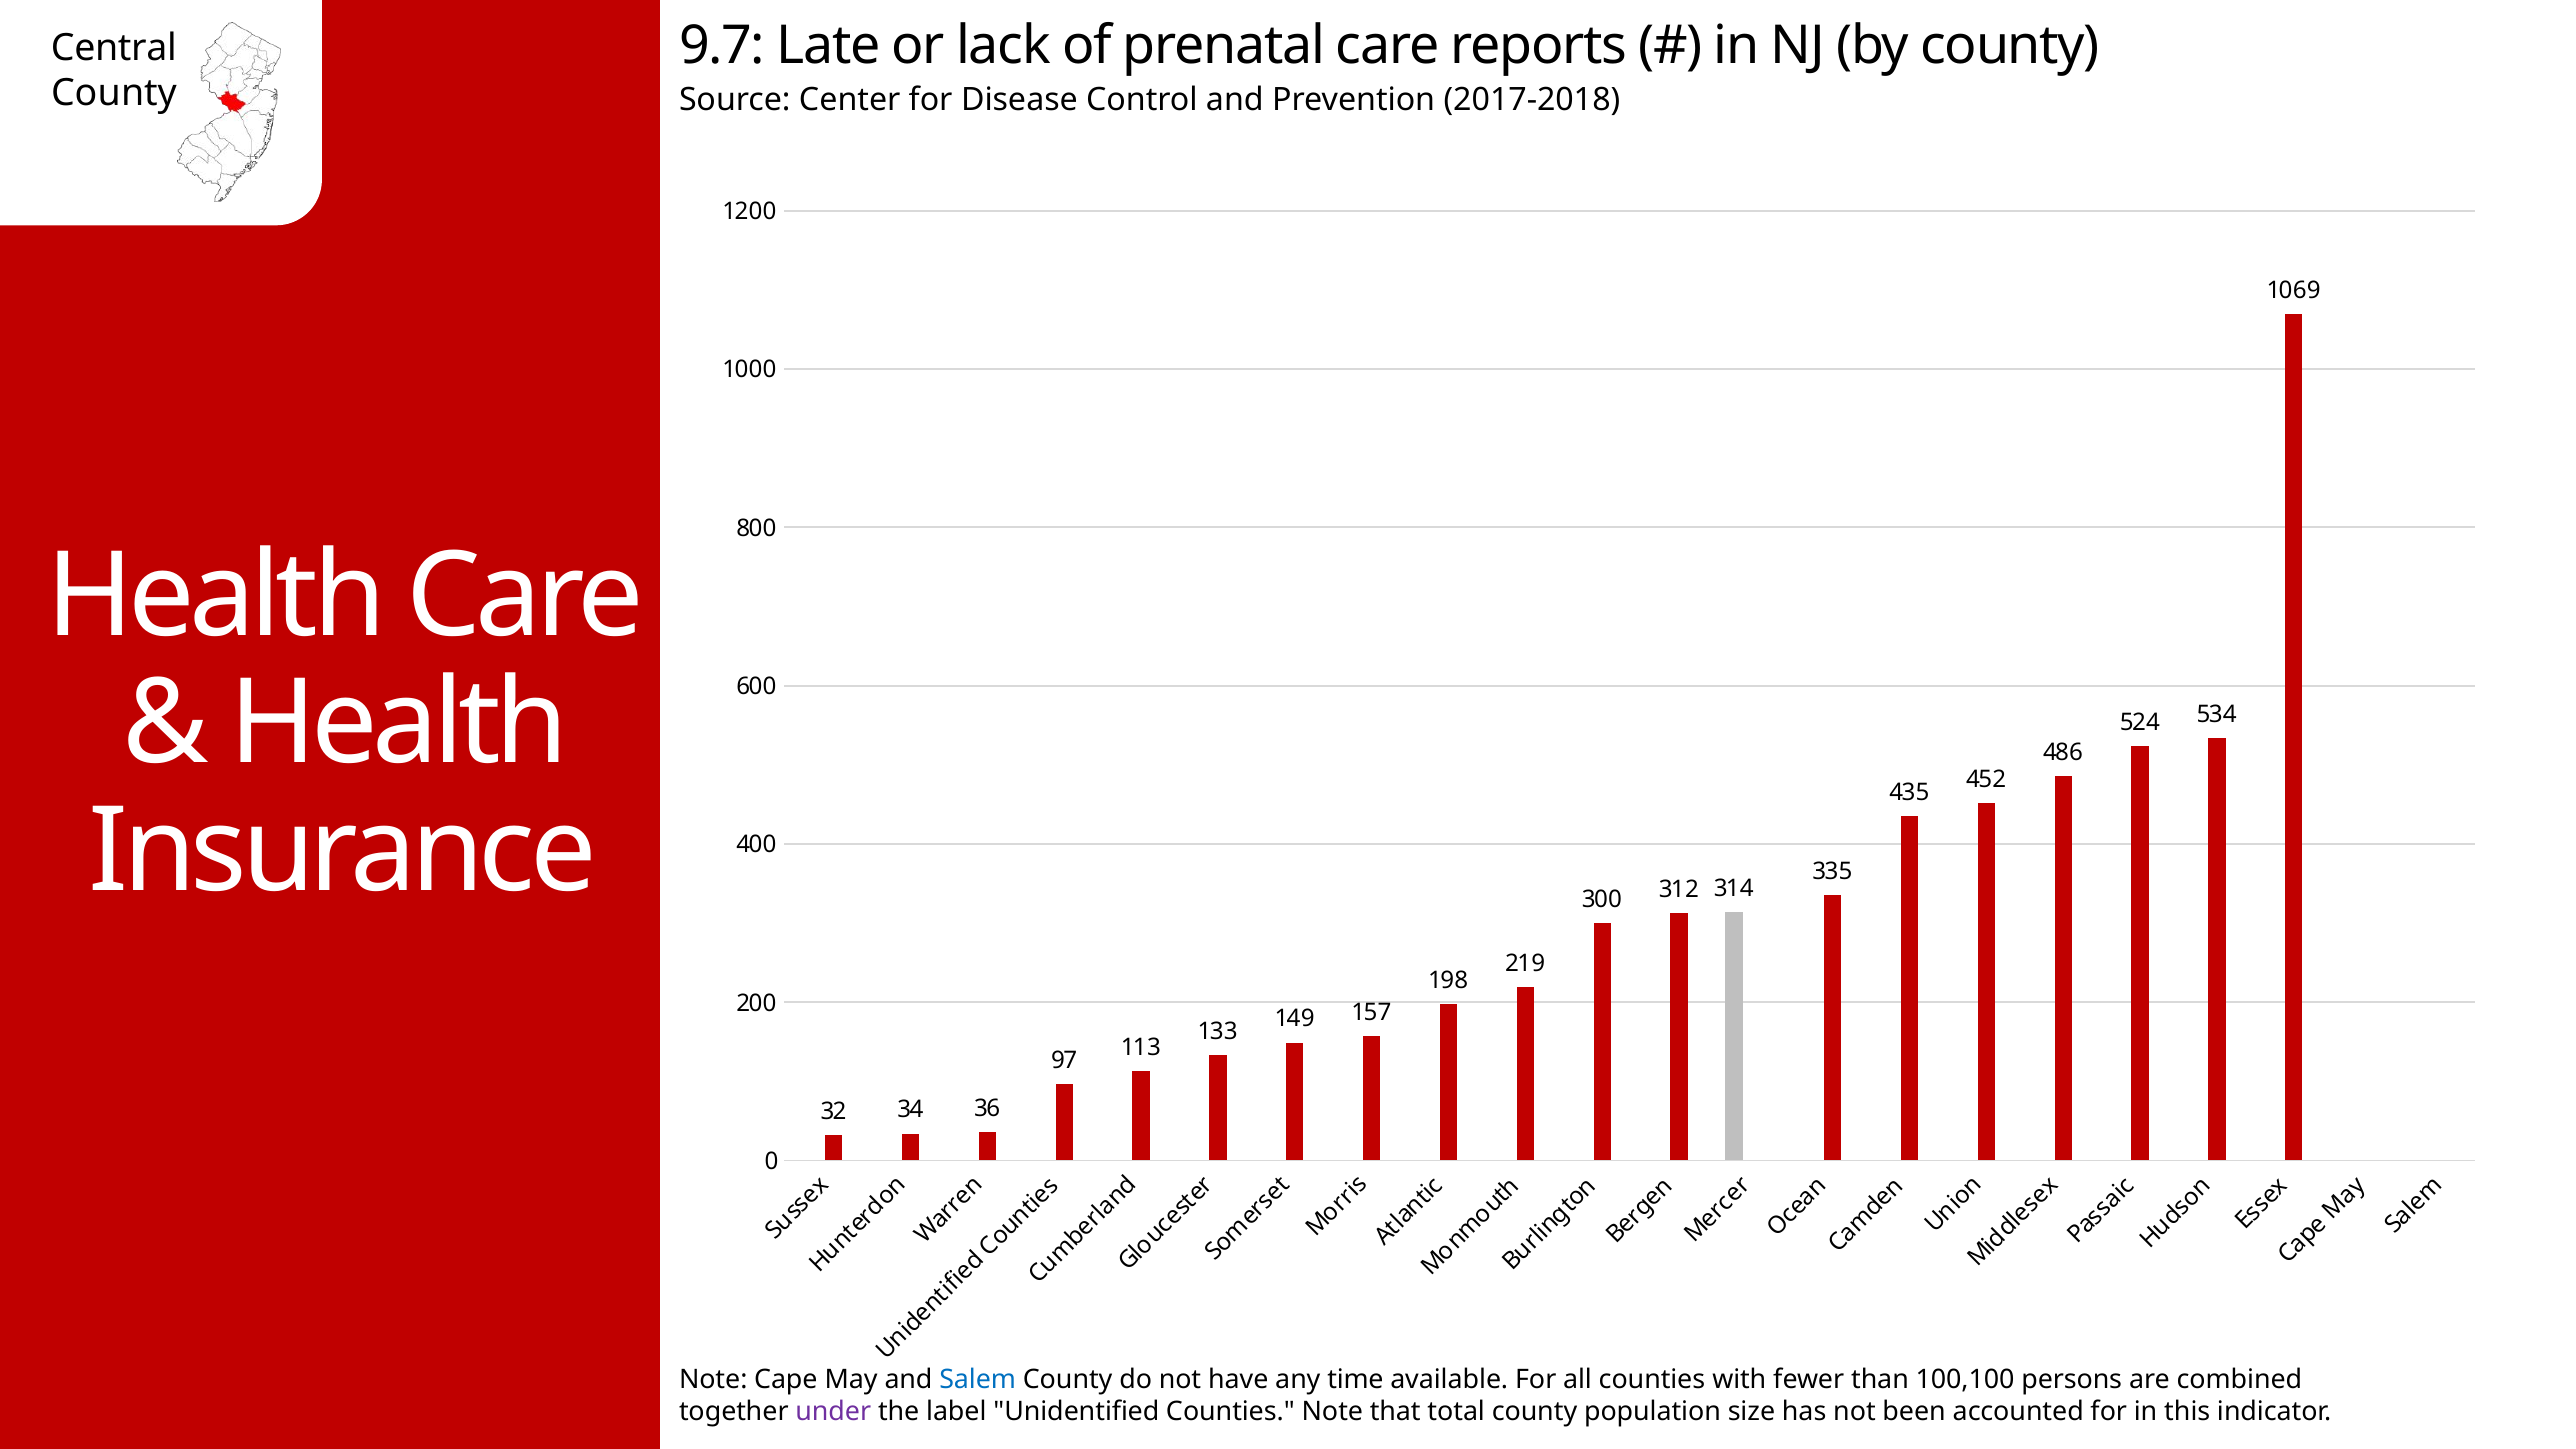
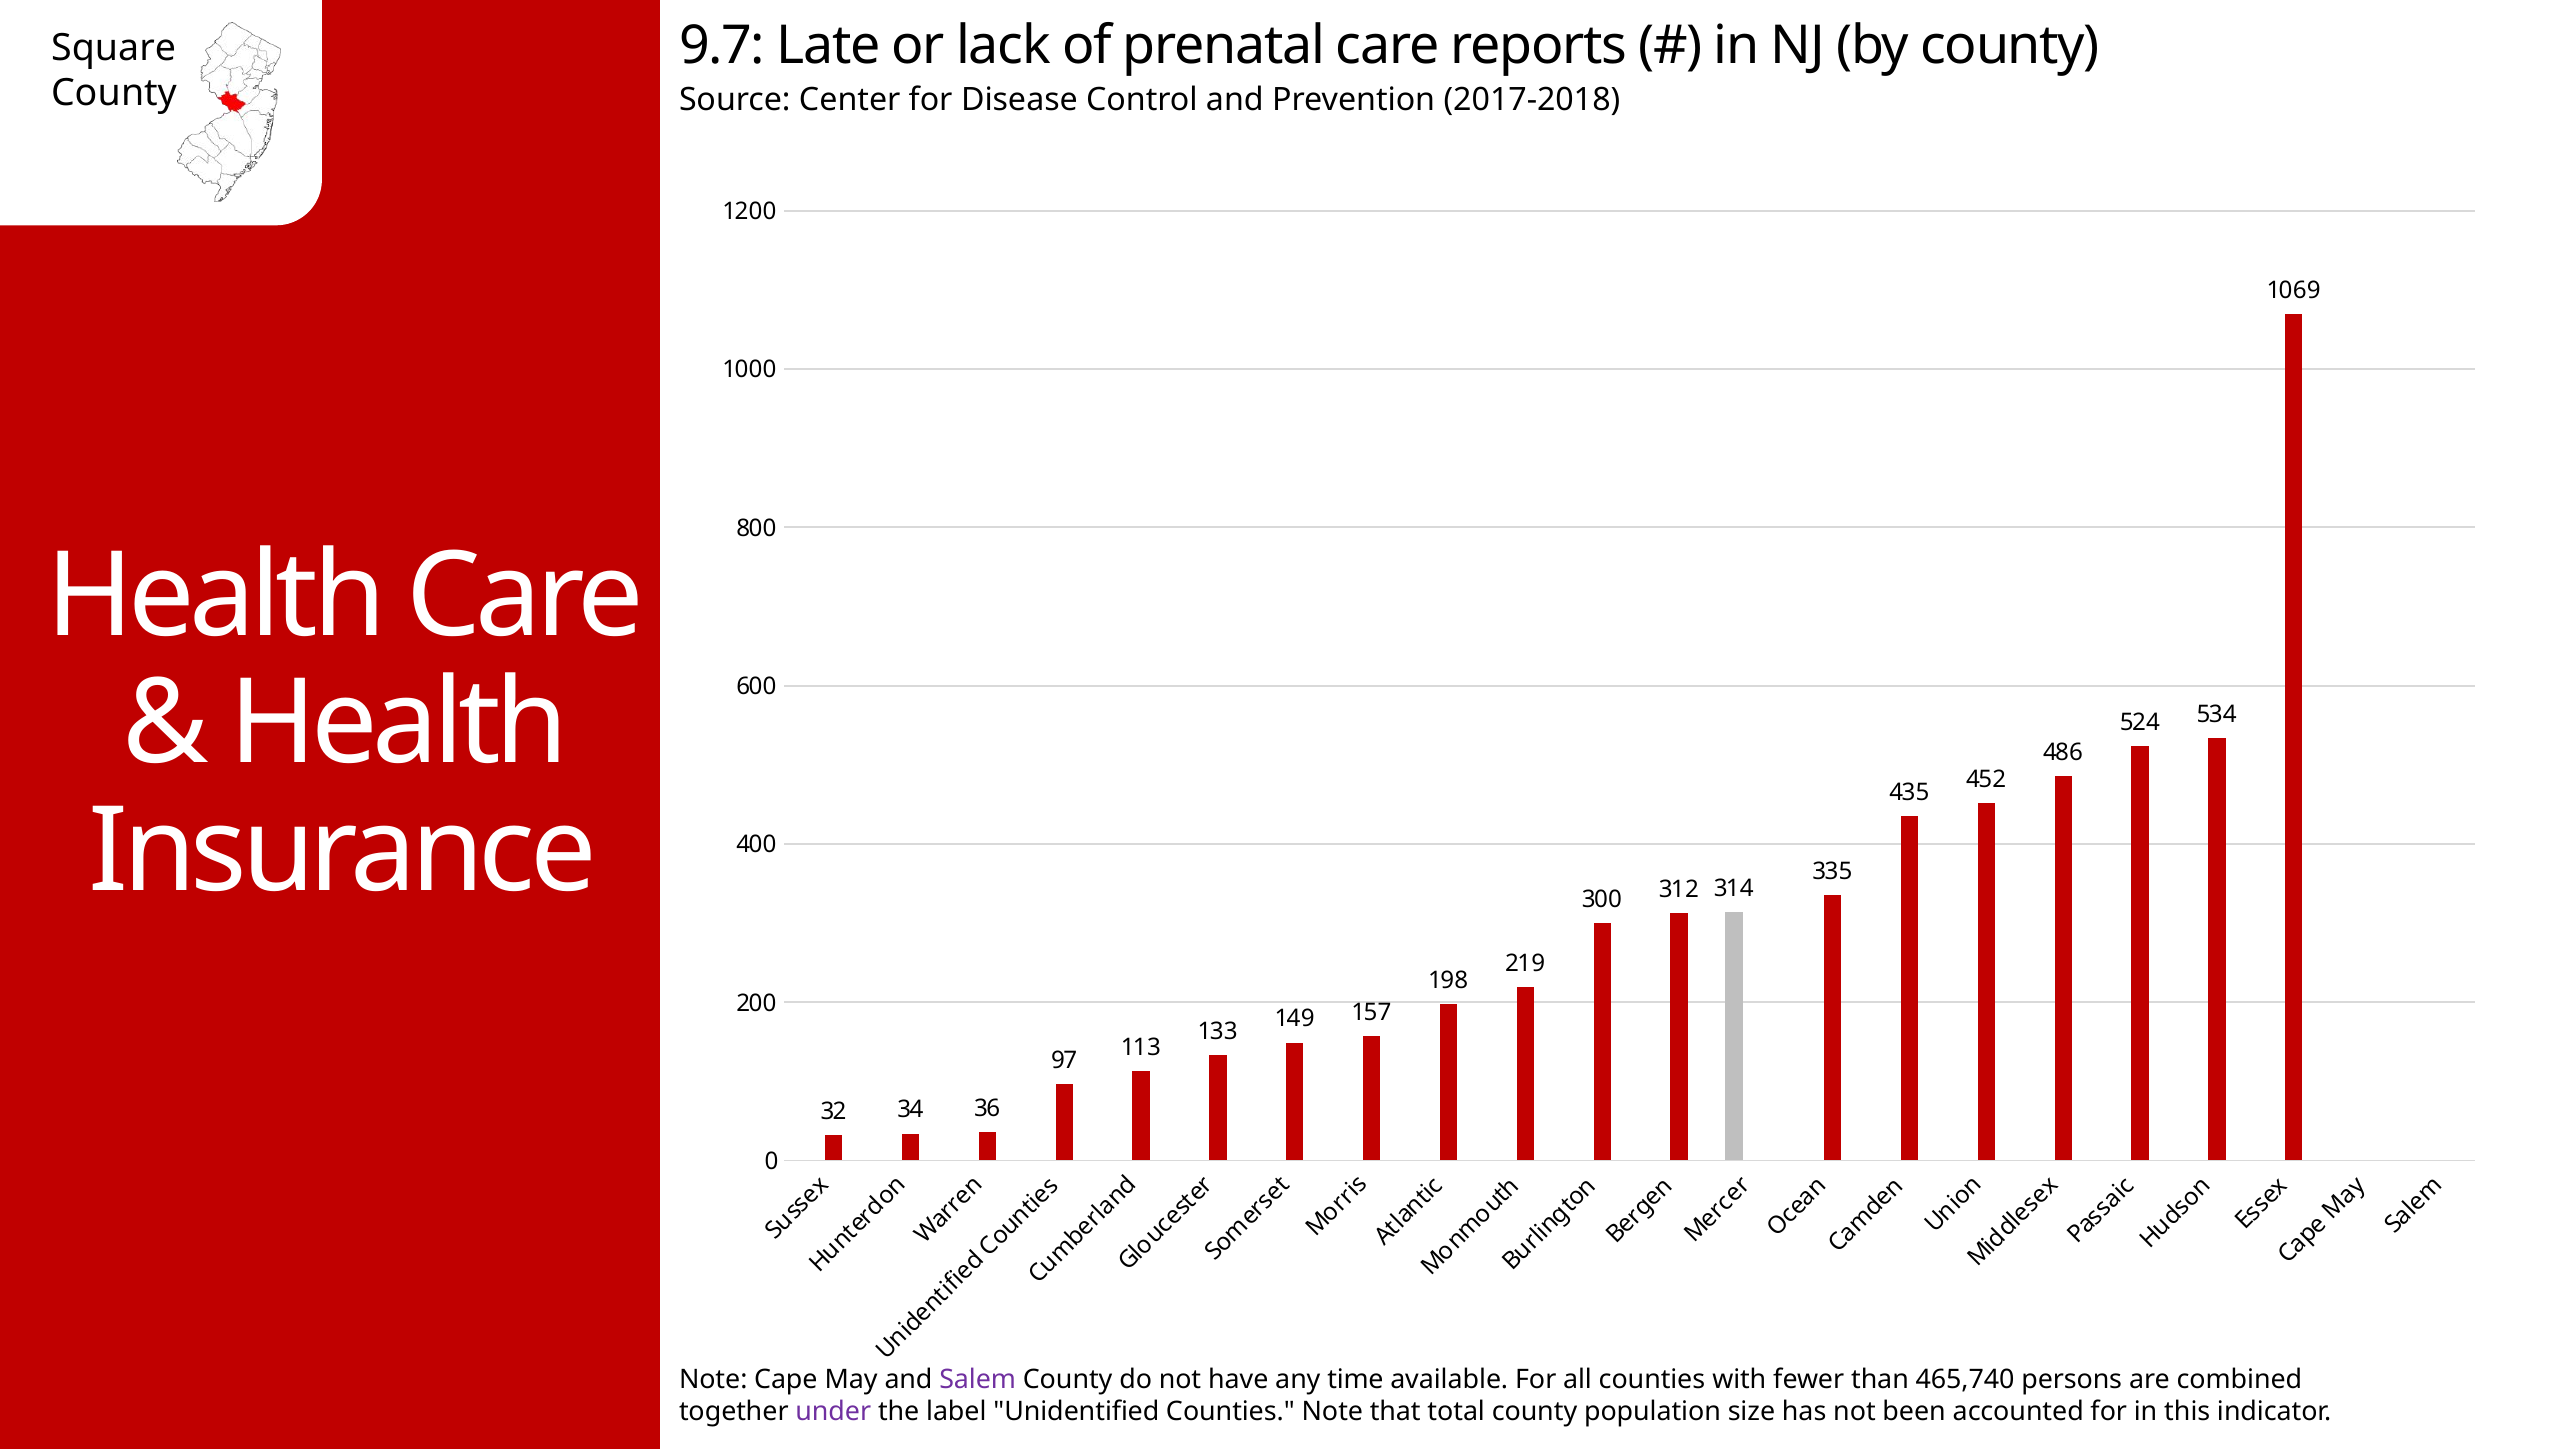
Central: Central -> Square (114, 48)
Salem colour: blue -> purple (978, 1380)
100,100: 100,100 -> 465,740 (1965, 1380)
